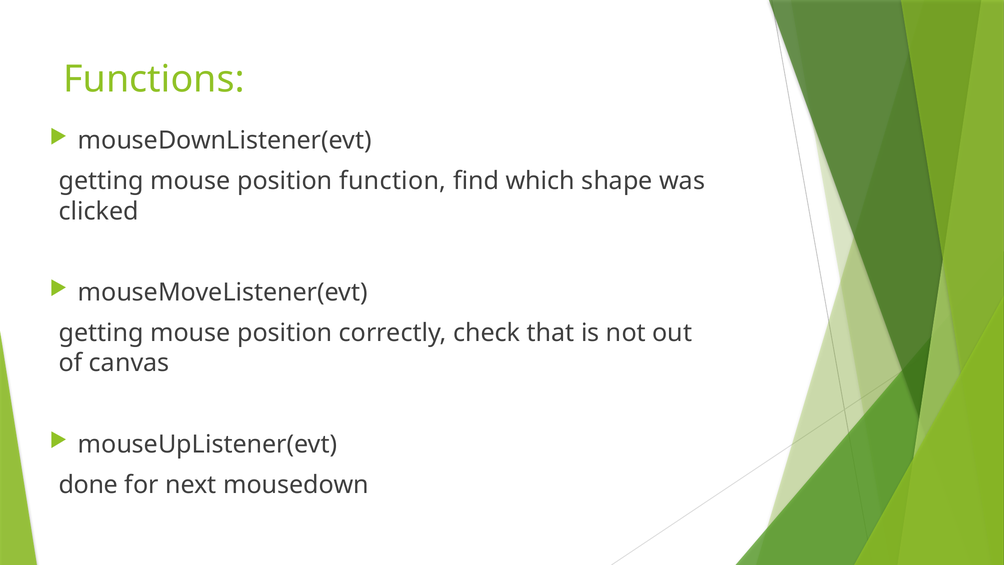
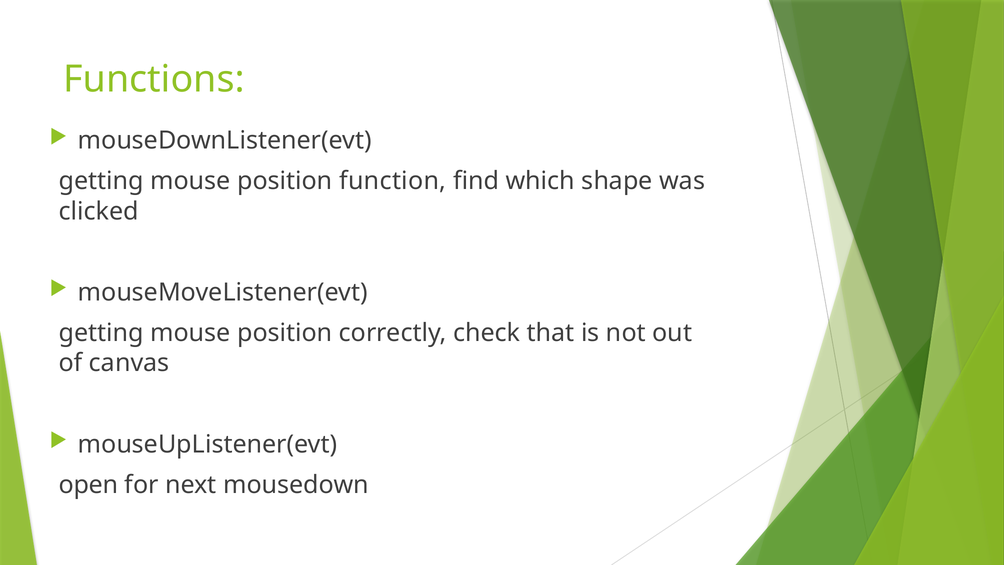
done: done -> open (88, 485)
